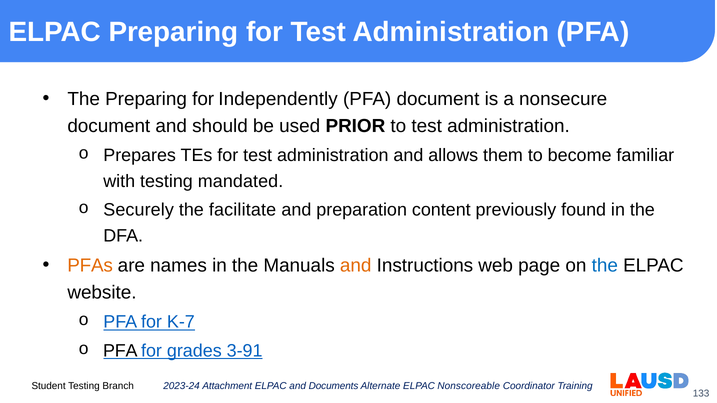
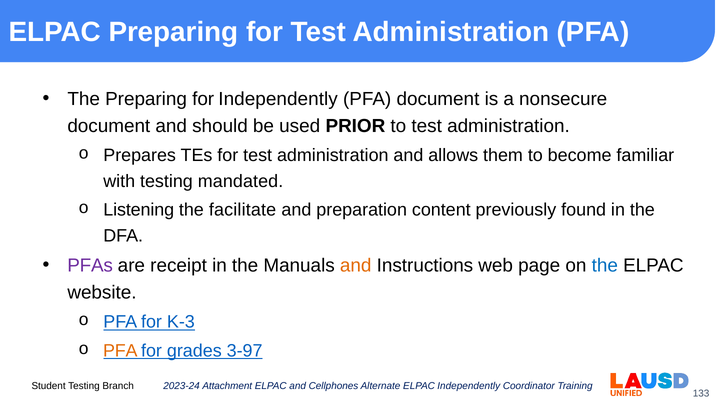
Securely: Securely -> Listening (139, 210)
PFAs colour: orange -> purple (90, 266)
names: names -> receipt (179, 266)
K-7: K-7 -> K-3 (181, 322)
PFA colour: black -> orange (120, 351)
3-91: 3-91 -> 3-97 (245, 351)
Documents: Documents -> Cellphones (333, 387)
ELPAC Nonscoreable: Nonscoreable -> Independently (469, 387)
